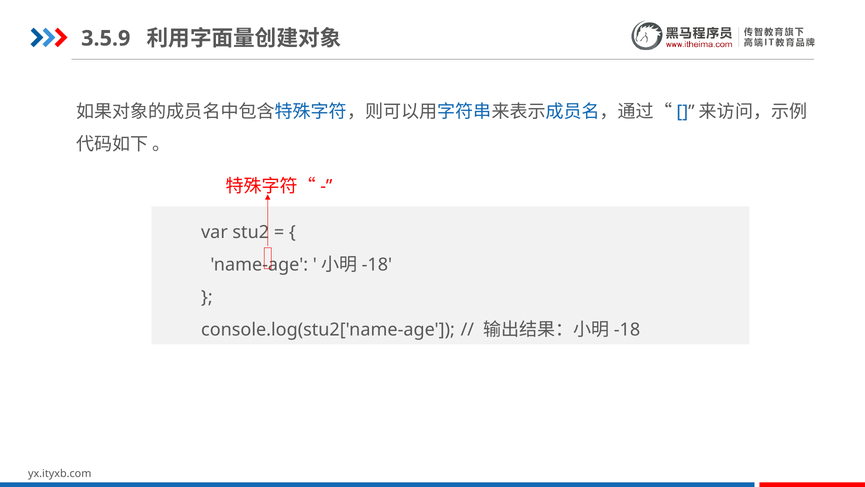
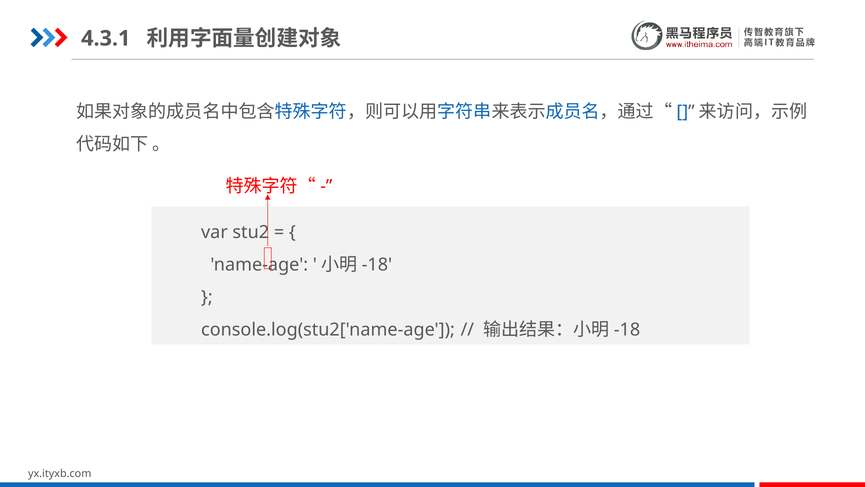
3.5.9: 3.5.9 -> 4.3.1 (106, 38)
